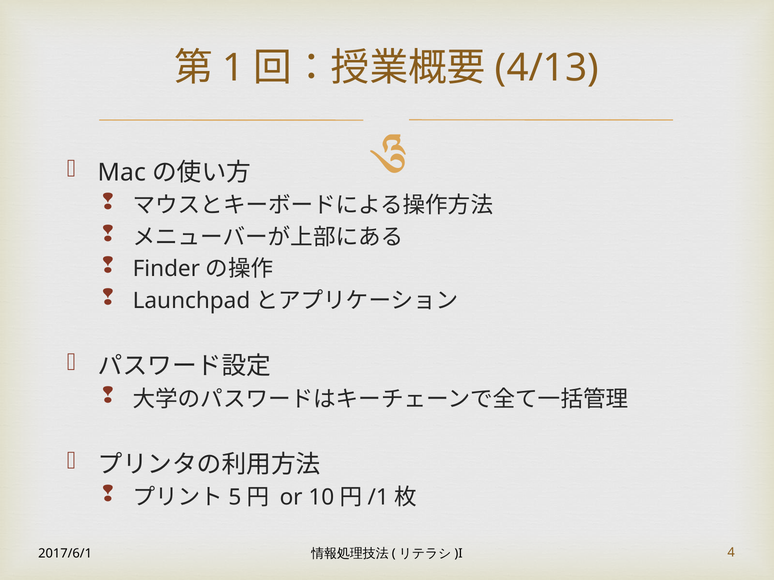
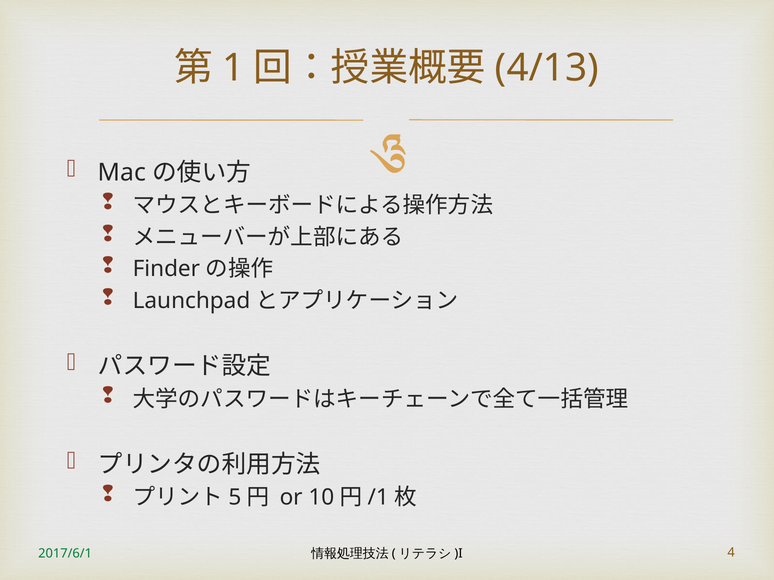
2017/6/1 colour: black -> green (65, 554)
